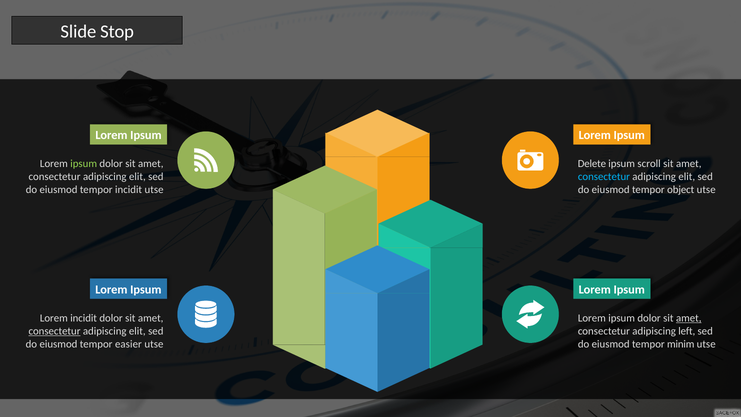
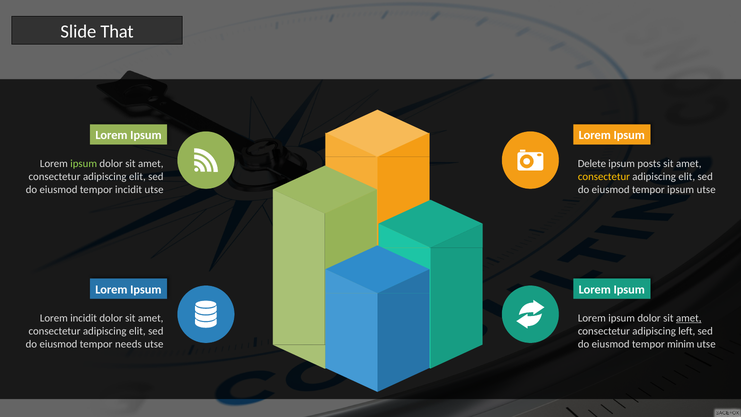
Stop: Stop -> That (117, 32)
scroll: scroll -> posts (649, 164)
consectetur colour: light blue -> yellow (604, 177)
tempor object: object -> ipsum (681, 190)
consectetur underline: present -> none (55, 331)
easier: easier -> needs (128, 344)
